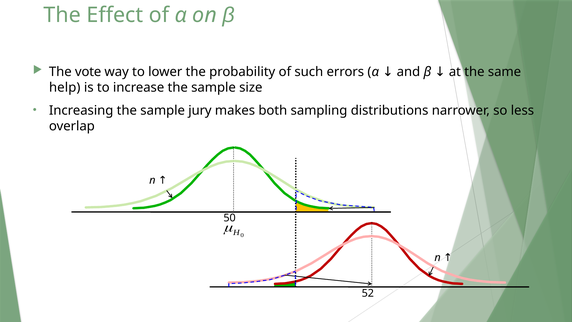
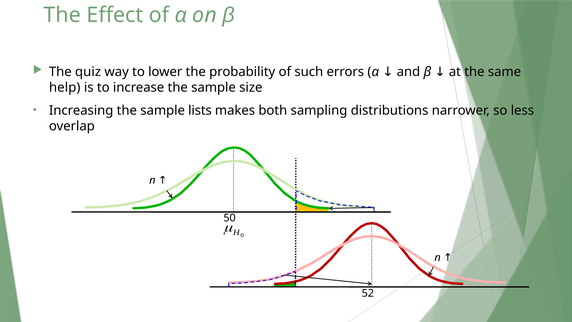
vote: vote -> quiz (88, 72)
jury: jury -> lists (200, 110)
